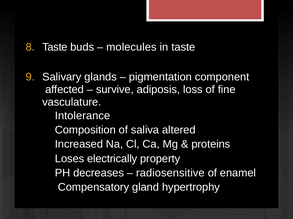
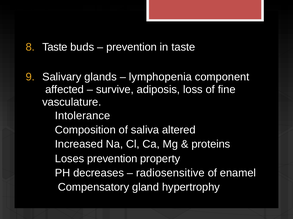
molecules: molecules -> prevention (132, 47)
pigmentation: pigmentation -> lymphopenia (160, 77)
Loses electrically: electrically -> prevention (112, 159)
